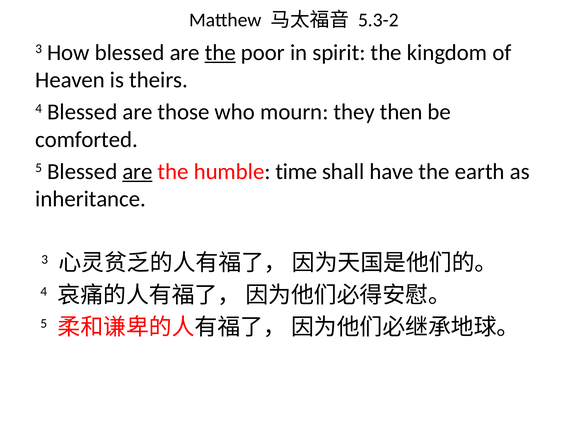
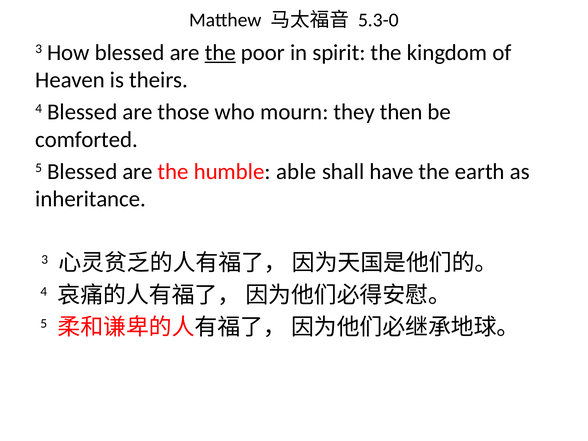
5.3-2: 5.3-2 -> 5.3-0 (378, 20)
are underline: present -> none (137, 172)
time: time -> able (296, 172)
